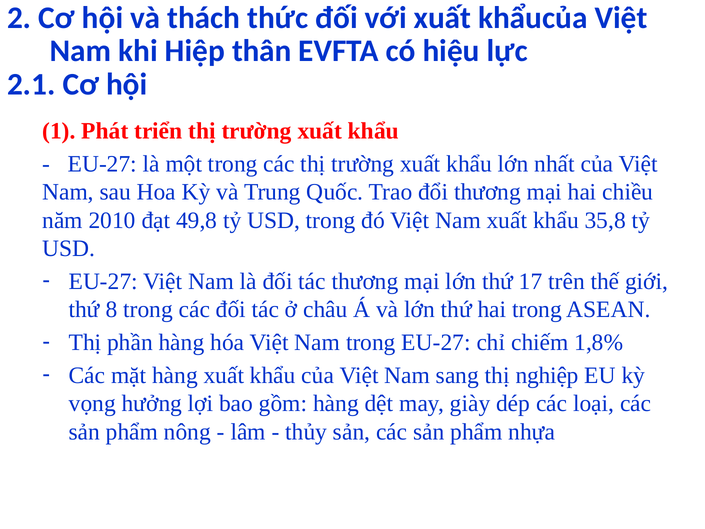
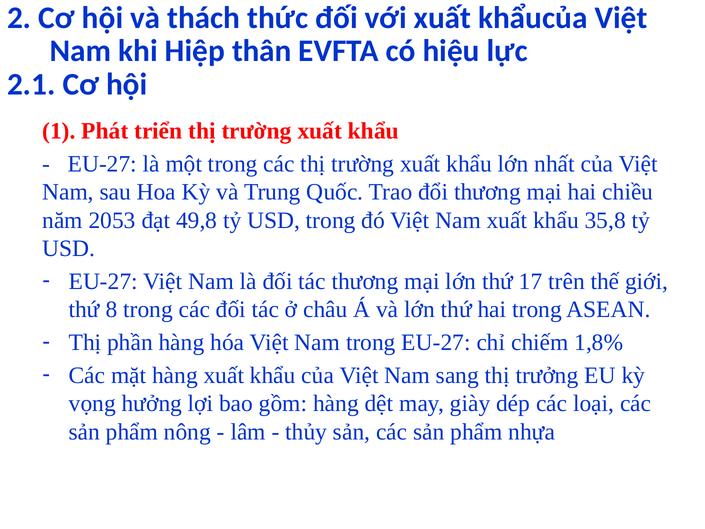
2010: 2010 -> 2053 (112, 220)
nghiệp: nghiệp -> trưởng (547, 375)
